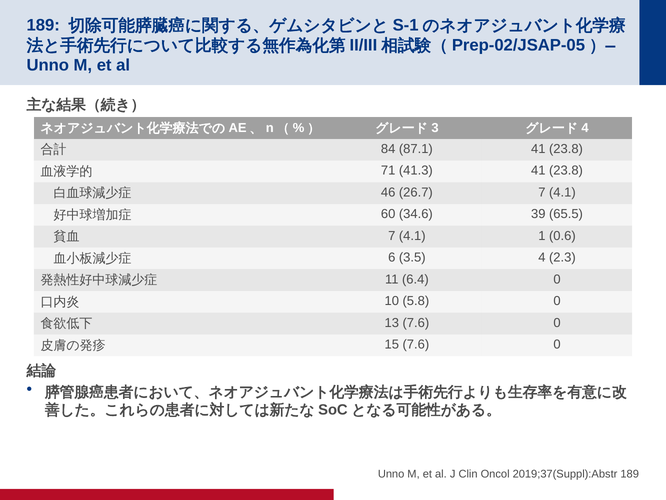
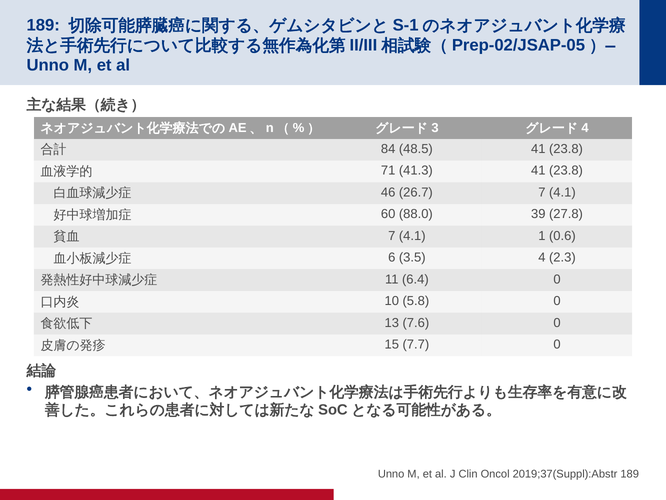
87.1: 87.1 -> 48.5 (416, 149)
34.6: 34.6 -> 88.0 (416, 214)
65.5: 65.5 -> 27.8 (566, 214)
15 7.6: 7.6 -> 7.7 (416, 344)
